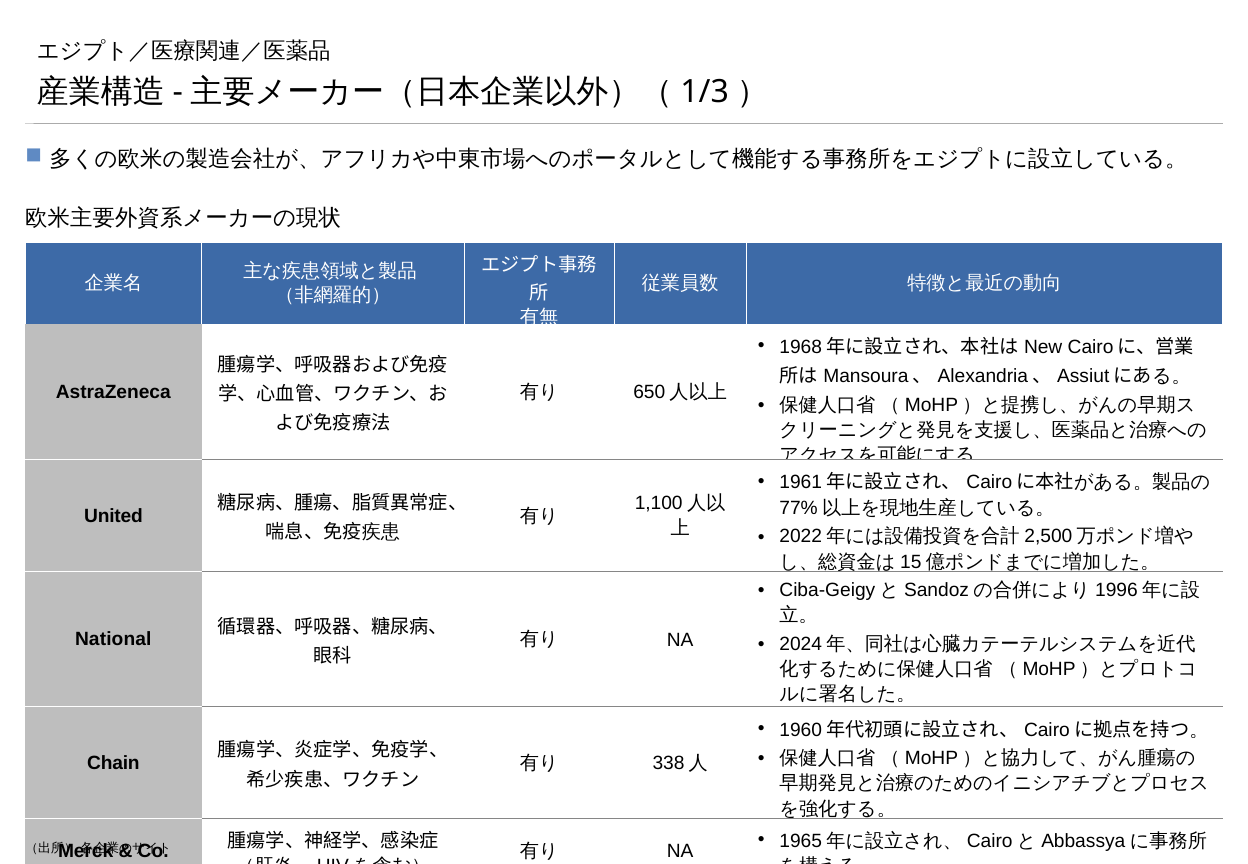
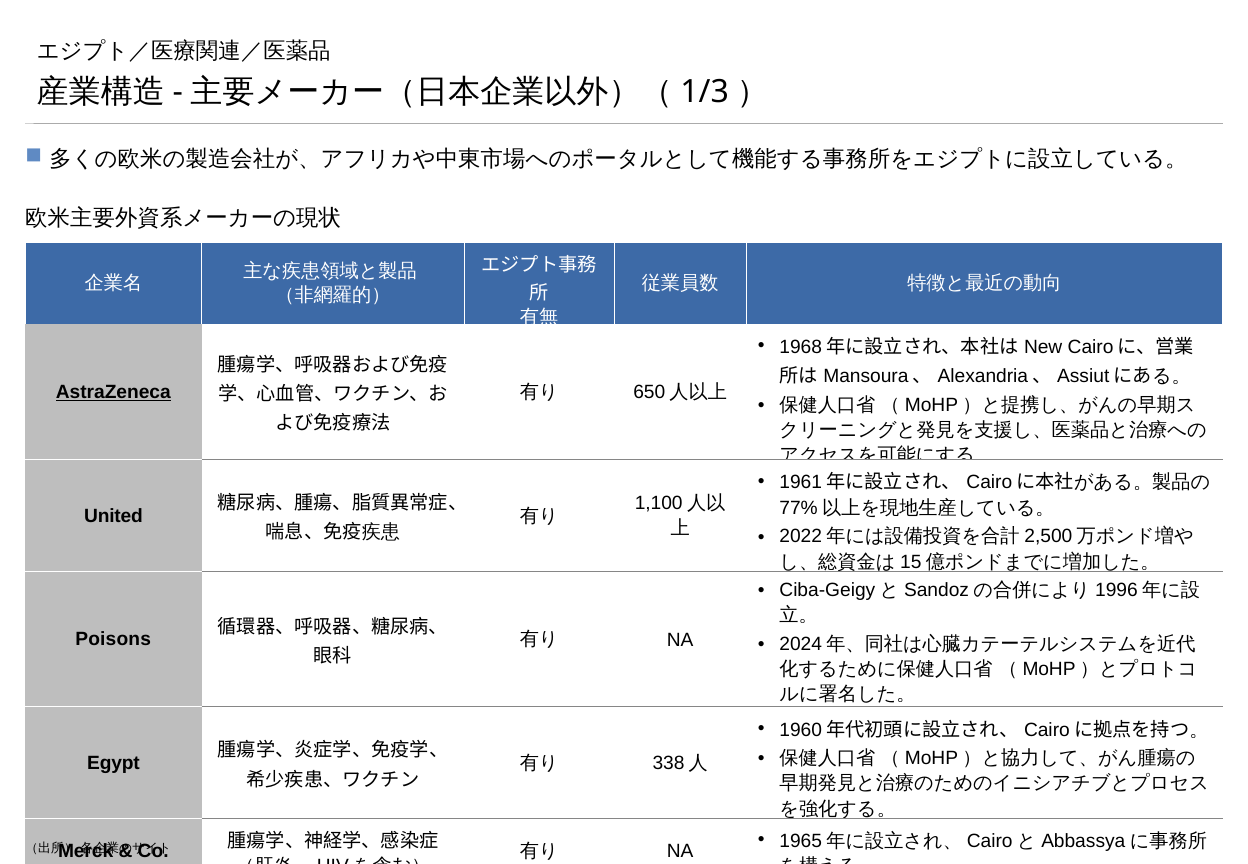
AstraZeneca underline: none -> present (113, 392)
National: National -> Poisons (113, 639)
Chain: Chain -> Egypt (113, 763)
